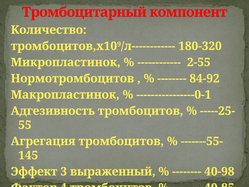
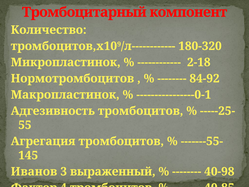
2-55: 2-55 -> 2-18 (199, 62)
Эффект: Эффект -> Иванов (34, 171)
